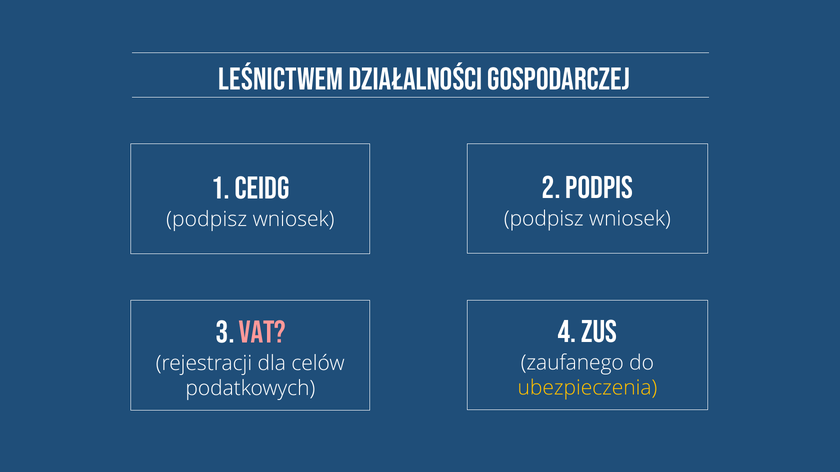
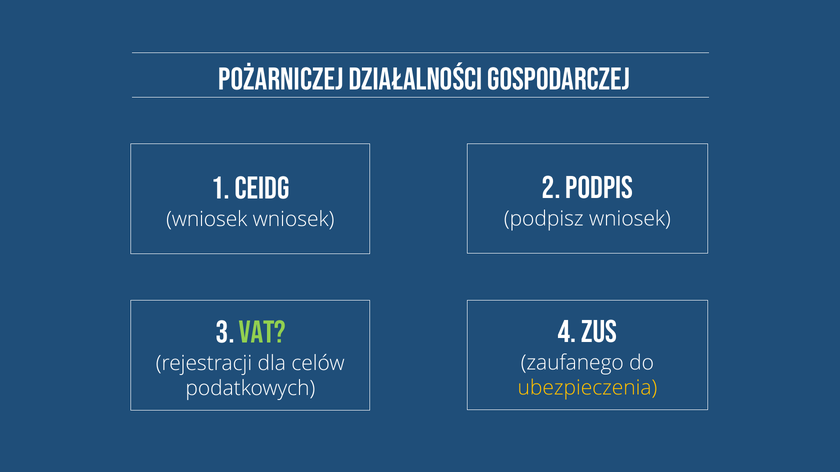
leśnictwem: leśnictwem -> pożarniczej (281, 79)
podpisz: podpisz -> wniosek (207, 219)
VAT colour: pink -> light green (262, 333)
